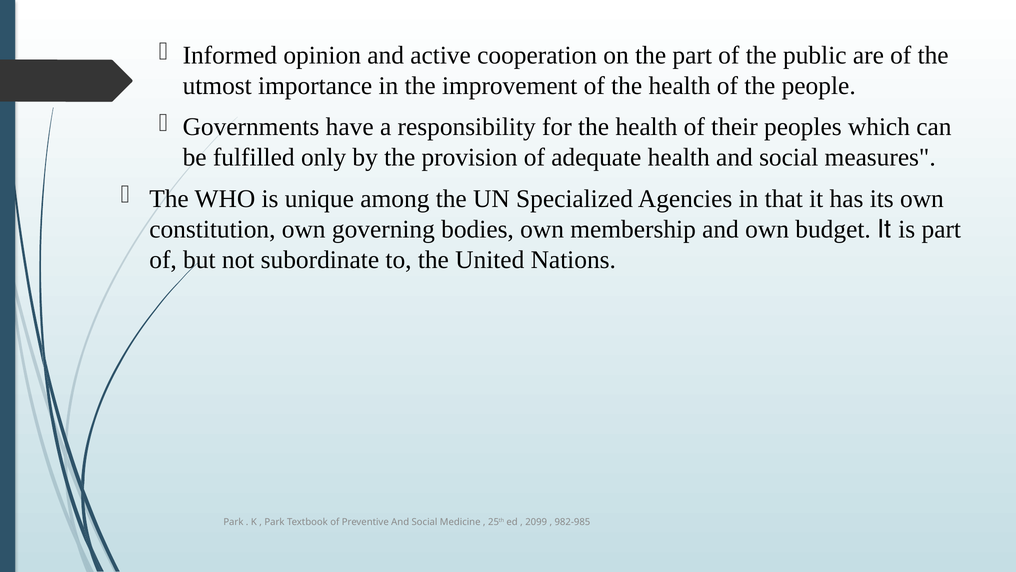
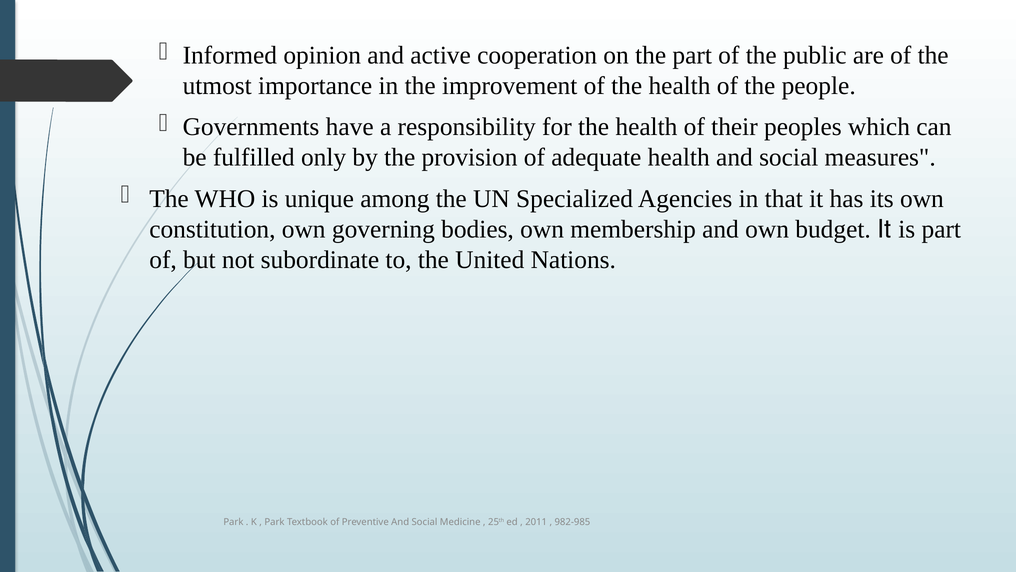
2099: 2099 -> 2011 (536, 521)
